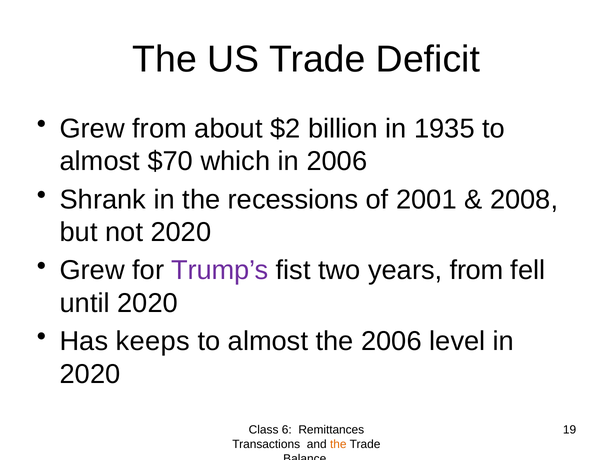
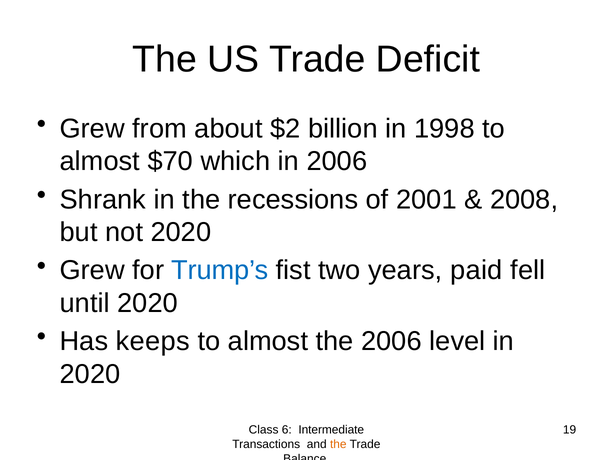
1935: 1935 -> 1998 (444, 129)
Trump’s colour: purple -> blue (220, 270)
years from: from -> paid (476, 270)
Remittances: Remittances -> Intermediate (331, 430)
